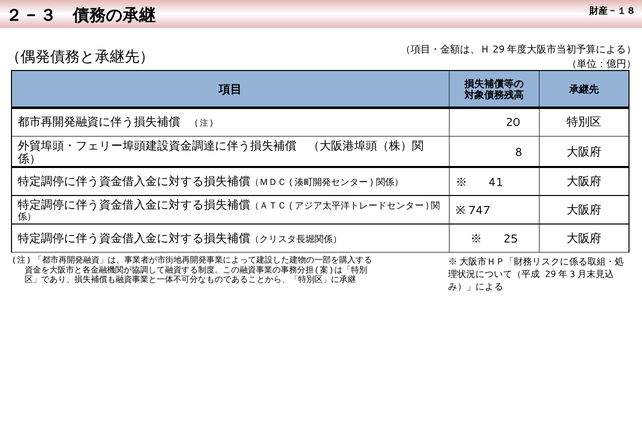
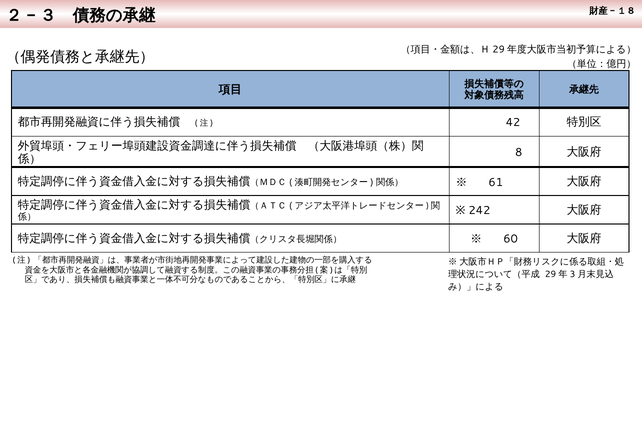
20: 20 -> 42 (513, 123)
41: 41 -> 61 (496, 182)
747: 747 -> 242 (479, 211)
25: 25 -> 60 (511, 239)
